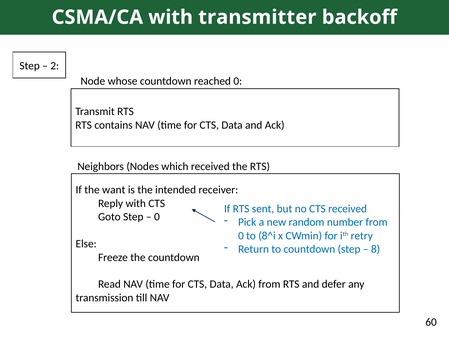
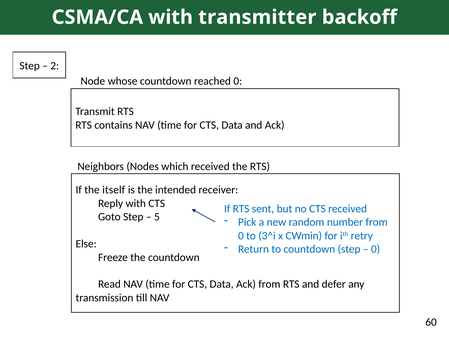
want: want -> itself (114, 190)
0: 0 -> 5 (157, 217)
8^i: 8^i -> 3^i (267, 236)
8: 8 -> 0 (376, 249)
